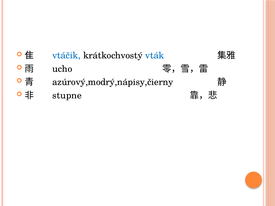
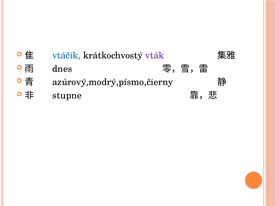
vták colour: blue -> purple (155, 56)
ucho: ucho -> dnes (62, 69)
azúrový,modrý,nápisy,čierny: azúrový,modrý,nápisy,čierny -> azúrový,modrý,písmo,čierny (113, 82)
